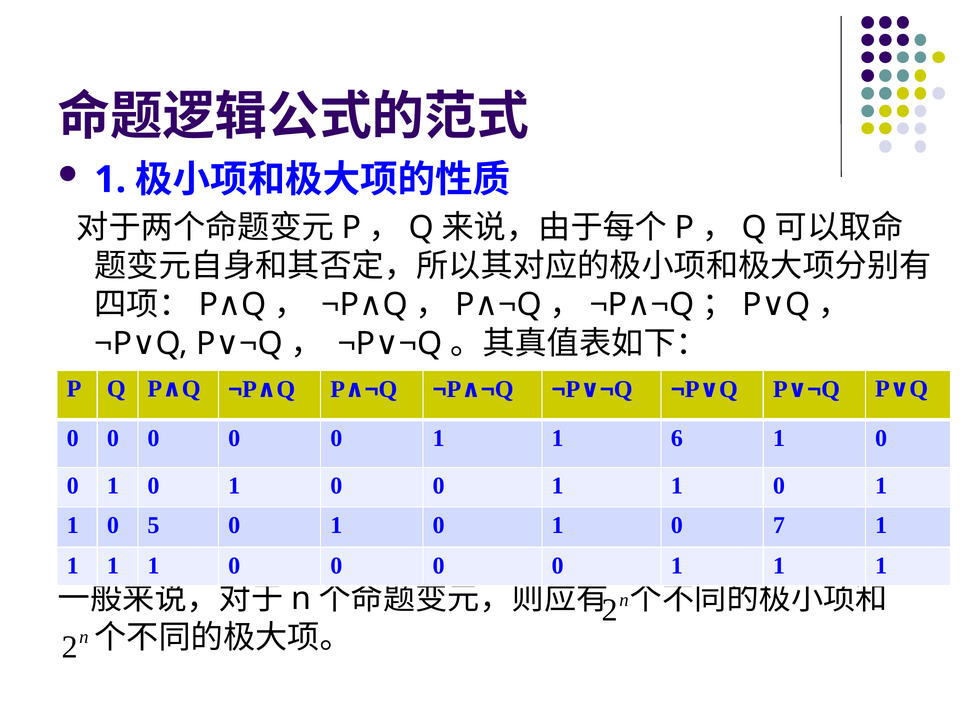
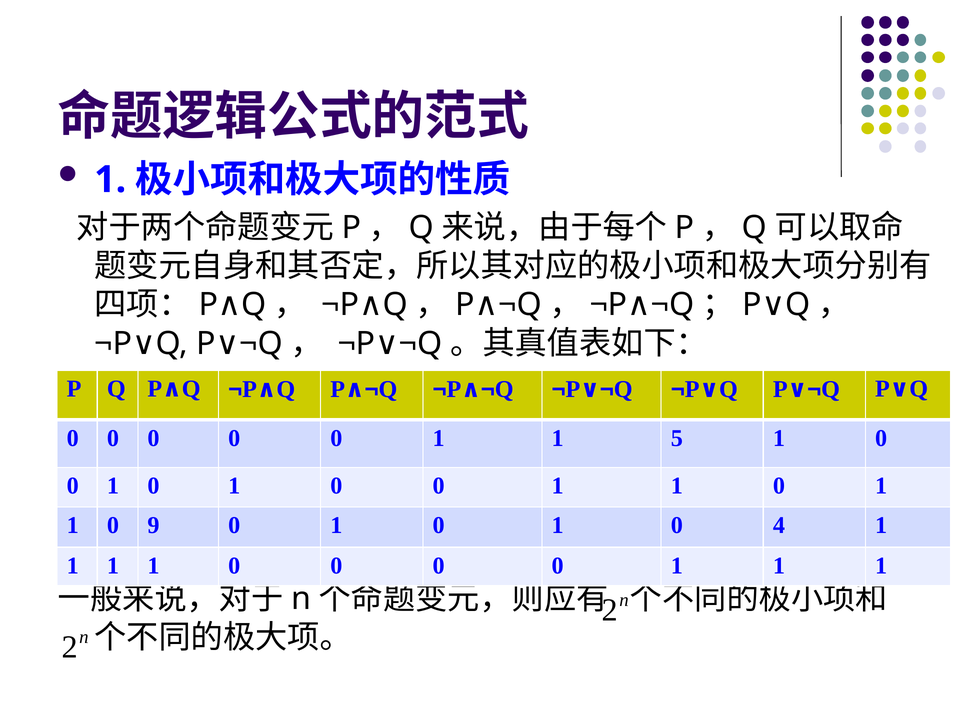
6: 6 -> 5 (677, 438)
5: 5 -> 9 (154, 526)
7: 7 -> 4 (779, 526)
